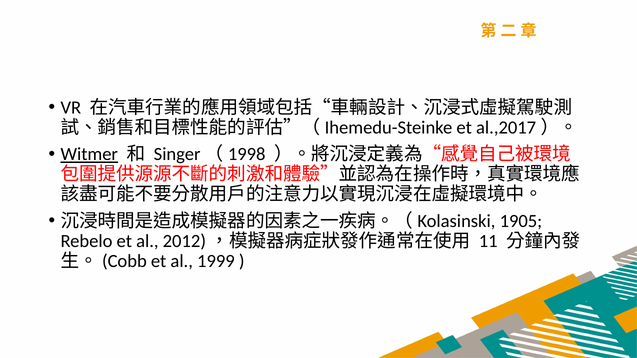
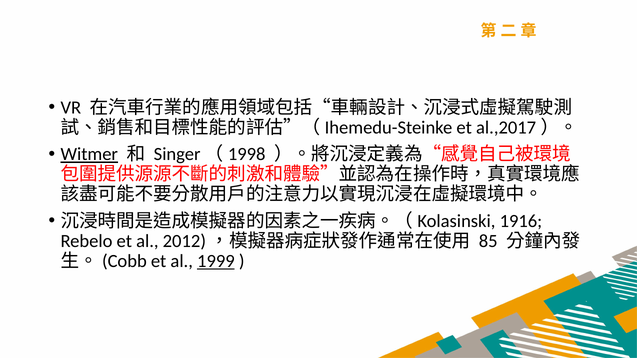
1905: 1905 -> 1916 (521, 221)
11: 11 -> 85 (488, 241)
1999 underline: none -> present (216, 261)
